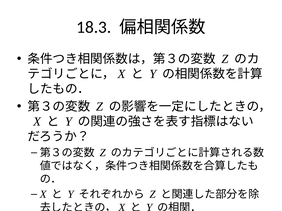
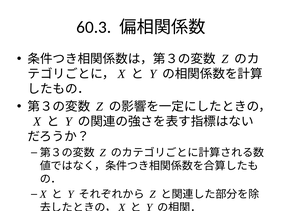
18.3: 18.3 -> 60.3 (94, 27)
